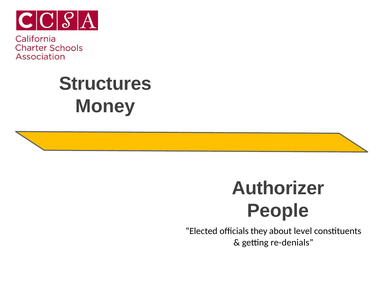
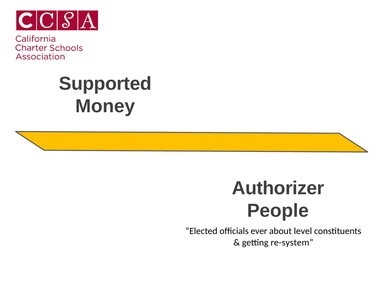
Structures: Structures -> Supported (105, 84)
they: they -> ever (259, 232)
re-denials: re-denials -> re-system (292, 243)
